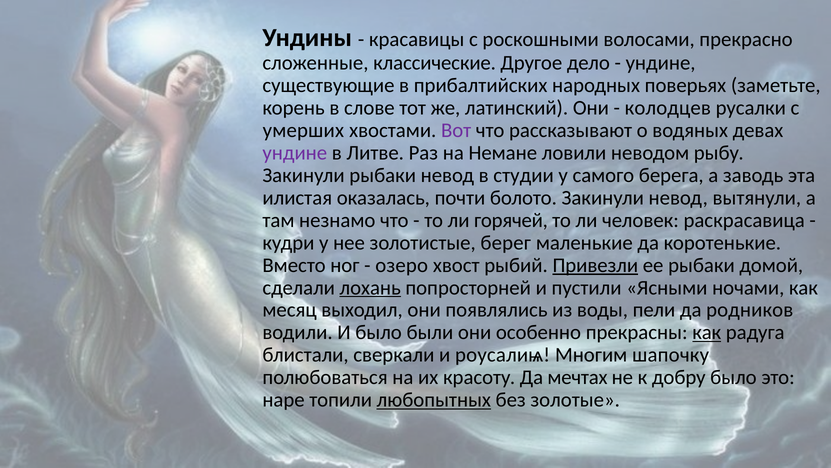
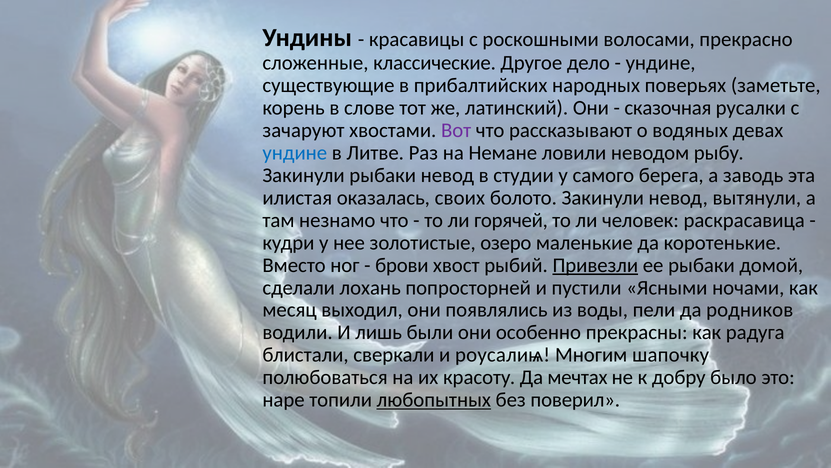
колодцев: колодцев -> сказочная (668, 108)
умерших: умерших -> зачаруют (303, 130)
ундине colour: purple -> blue (295, 153)
почти: почти -> своих (460, 198)
берег: берег -> озеро (506, 242)
озеро: озеро -> брови (402, 265)
лохань underline: present -> none (370, 287)
И было: было -> лишь (379, 332)
как underline: present -> none (707, 332)
золотые: золотые -> поверил (575, 399)
